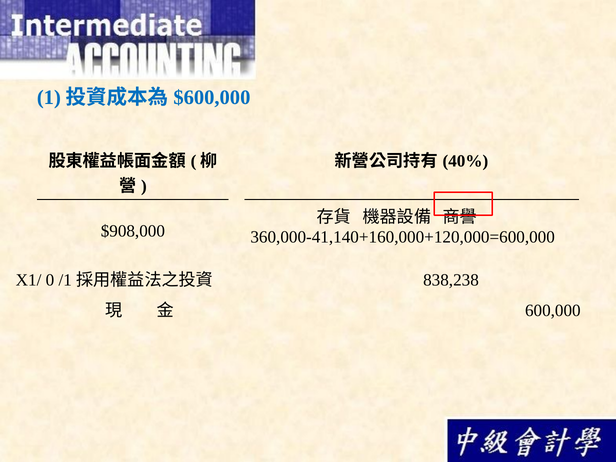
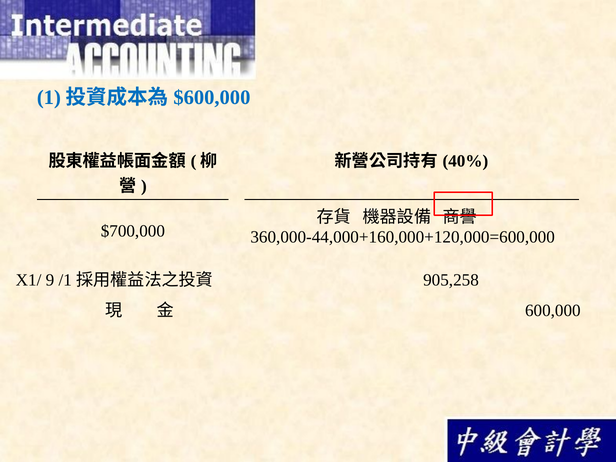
$908,000: $908,000 -> $700,000 (133, 231)
360,000-41,140+160,000+120,000=600,000: 360,000-41,140+160,000+120,000=600,000 -> 360,000-44,000+160,000+120,000=600,000 (403, 237)
0: 0 -> 9 (50, 280)
838,238: 838,238 -> 905,258 (451, 280)
